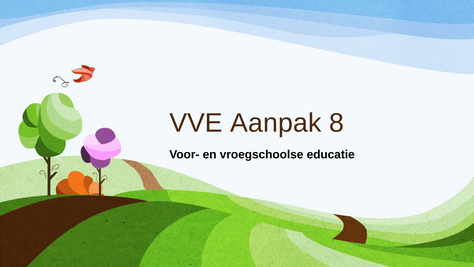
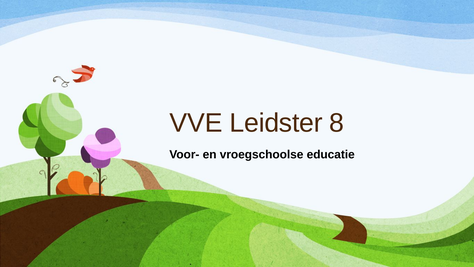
Aanpak: Aanpak -> Leidster (276, 123)
